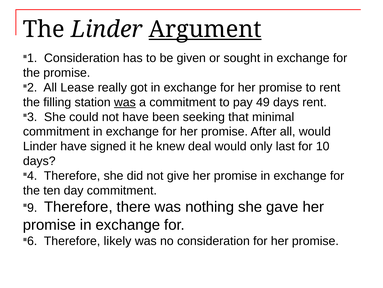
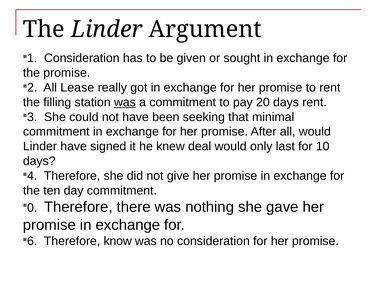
Argument underline: present -> none (205, 29)
49: 49 -> 20 (263, 102)
9: 9 -> 0 (32, 207)
likely: likely -> know (118, 240)
